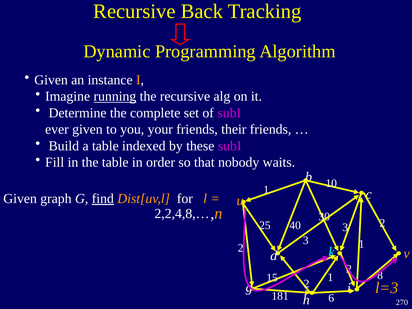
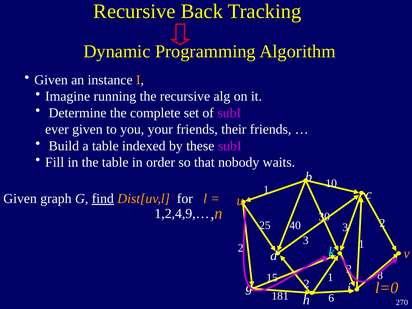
running underline: present -> none (115, 96)
2,2,4,8,…: 2,2,4,8,… -> 1,2,4,9,… (182, 214)
l=3: l=3 -> l=0 (387, 288)
